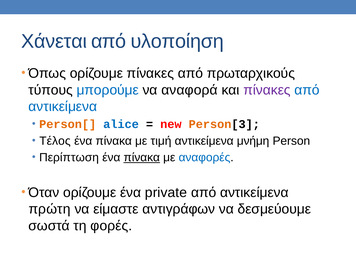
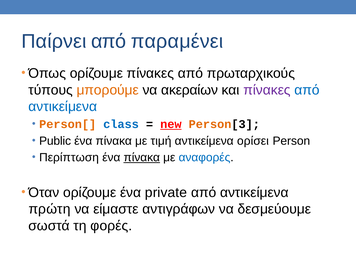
Χάνεται: Χάνεται -> Παίρνει (54, 41)
υλοποίηση: υλοποίηση -> παραμένει (177, 41)
μπορούμε colour: blue -> orange (108, 90)
αναφορά: αναφορά -> ακεραίων (190, 90)
alice: alice -> class (121, 124)
new underline: none -> present (171, 124)
Τέλος: Τέλος -> Public (55, 141)
μνήμη: μνήμη -> ορίσει (253, 141)
